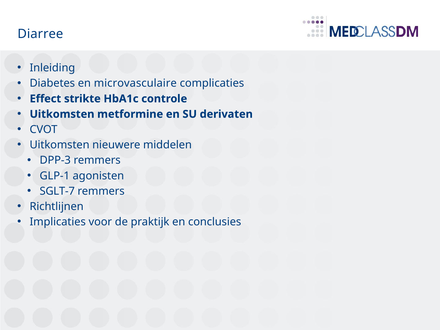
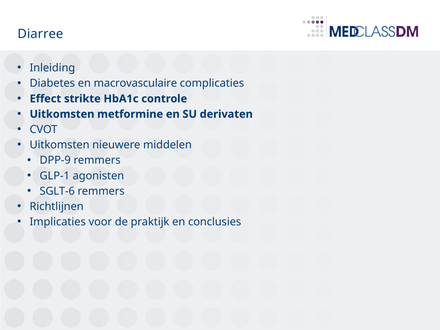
microvasculaire: microvasculaire -> macrovasculaire (135, 83)
DPP-3: DPP-3 -> DPP-9 (55, 160)
SGLT-7: SGLT-7 -> SGLT-6 (57, 191)
